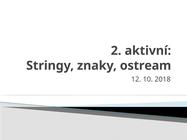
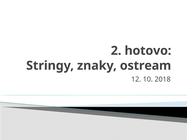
aktivní: aktivní -> hotovo (148, 51)
